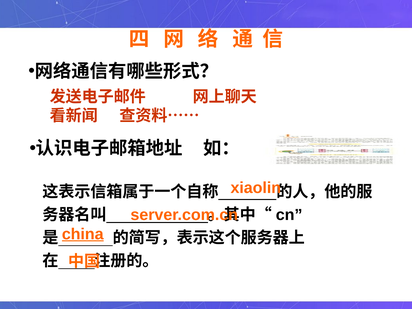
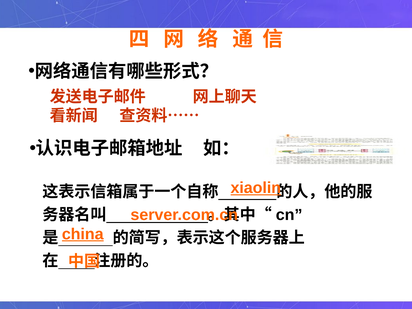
xiaolin underline: none -> present (256, 188)
